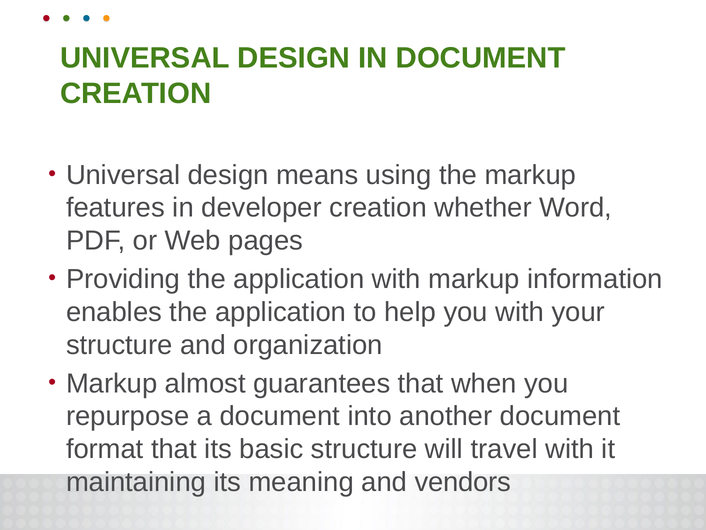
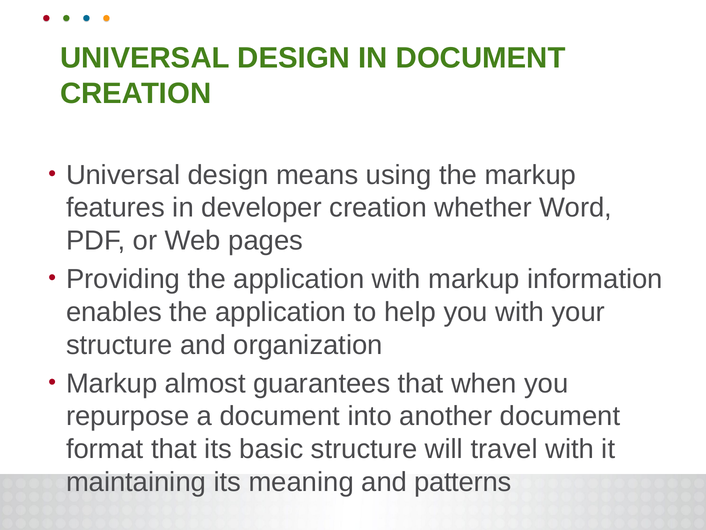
vendors: vendors -> patterns (463, 482)
